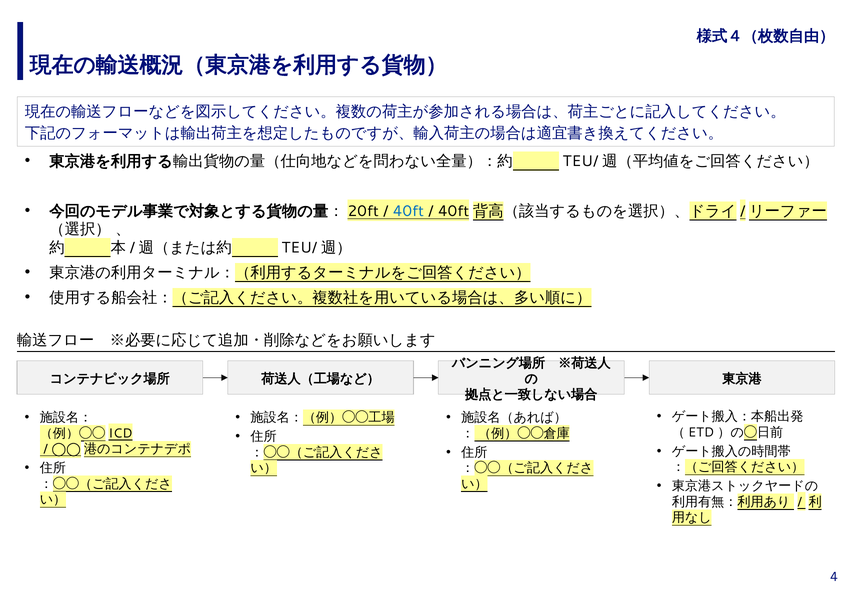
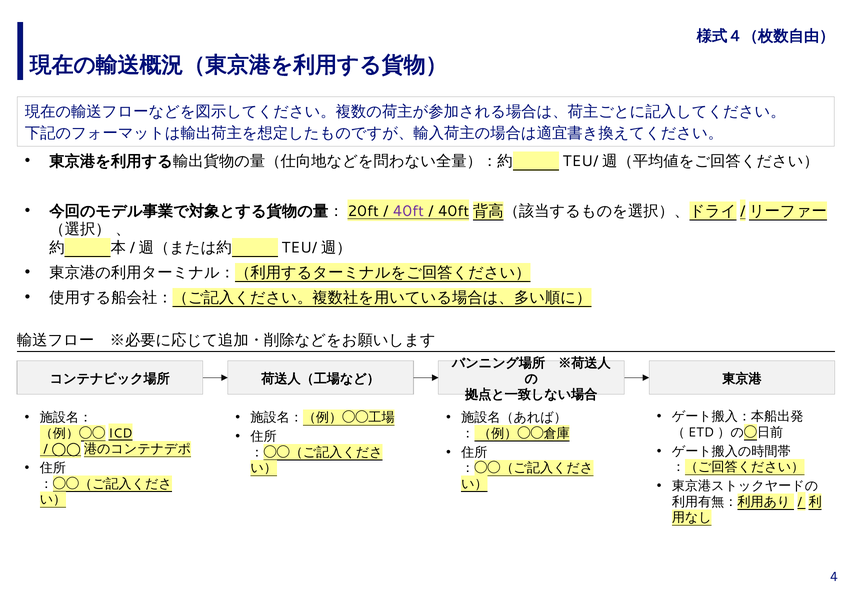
40ft colour: blue -> purple (408, 211)
